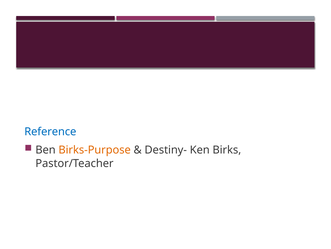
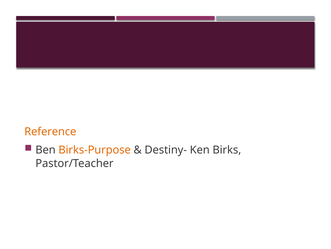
Reference colour: blue -> orange (50, 131)
